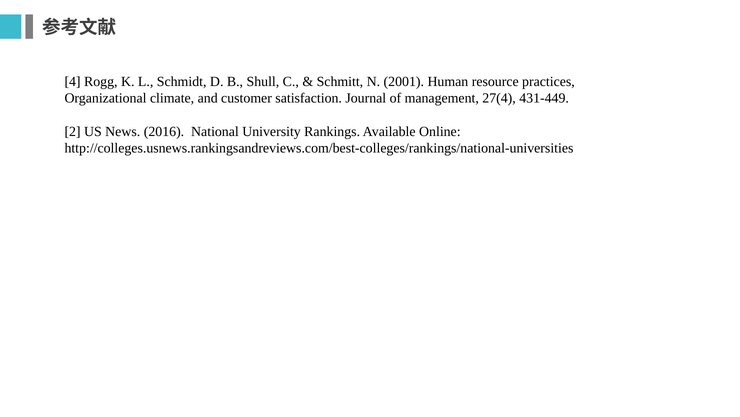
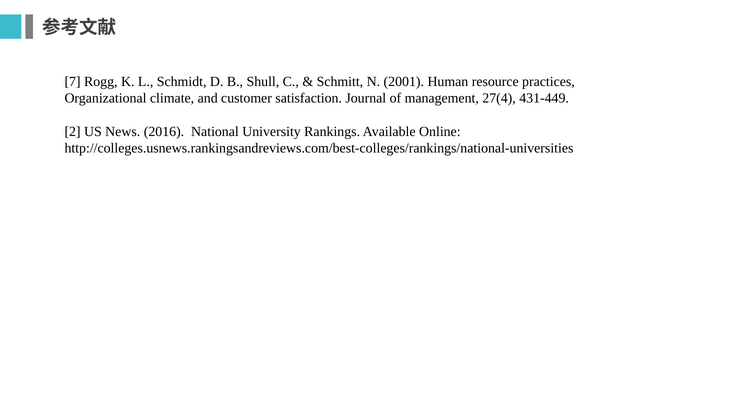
4: 4 -> 7 (73, 81)
